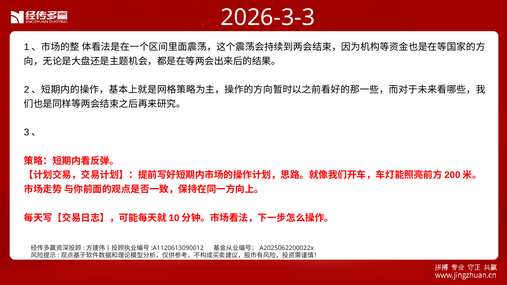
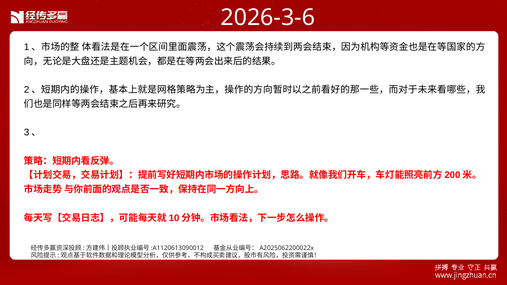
2026-3-3: 2026-3-3 -> 2026-3-6 (268, 17)
